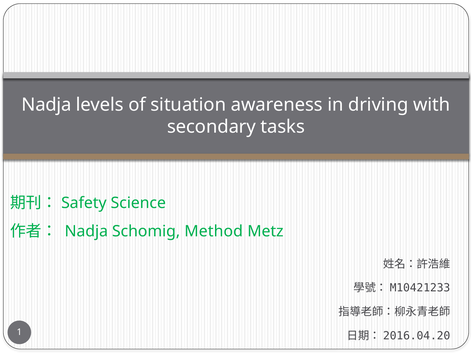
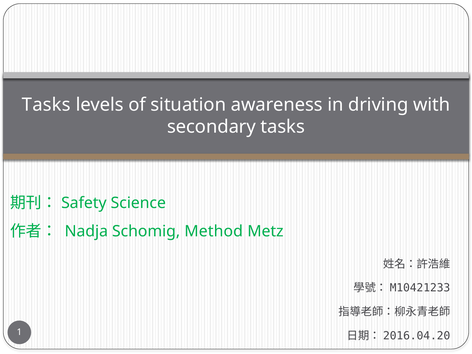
Nadja: Nadja -> Tasks (46, 105)
